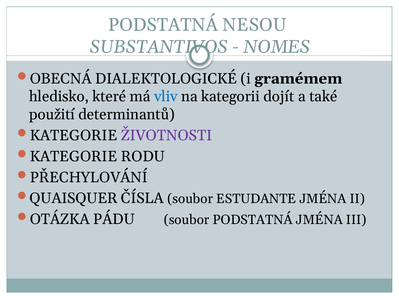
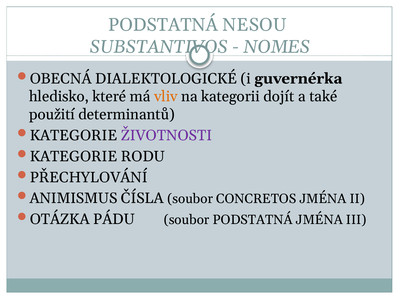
gramémem: gramémem -> guvernérka (298, 79)
vliv colour: blue -> orange (166, 97)
QUAISQUER: QUAISQUER -> ANIMISMUS (74, 198)
ESTUDANTE: ESTUDANTE -> CONCRETOS (256, 199)
